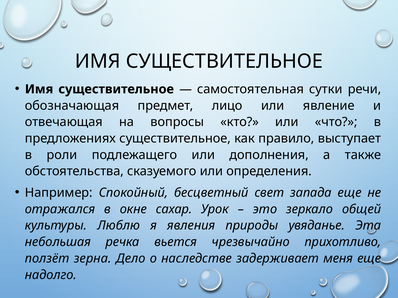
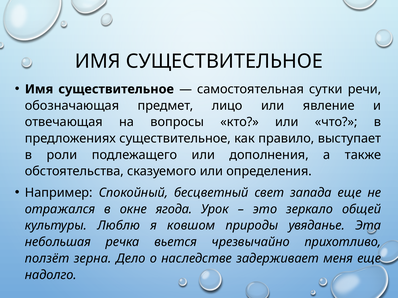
сахар: сахар -> ягода (174, 209)
явления: явления -> ковшом (191, 226)
